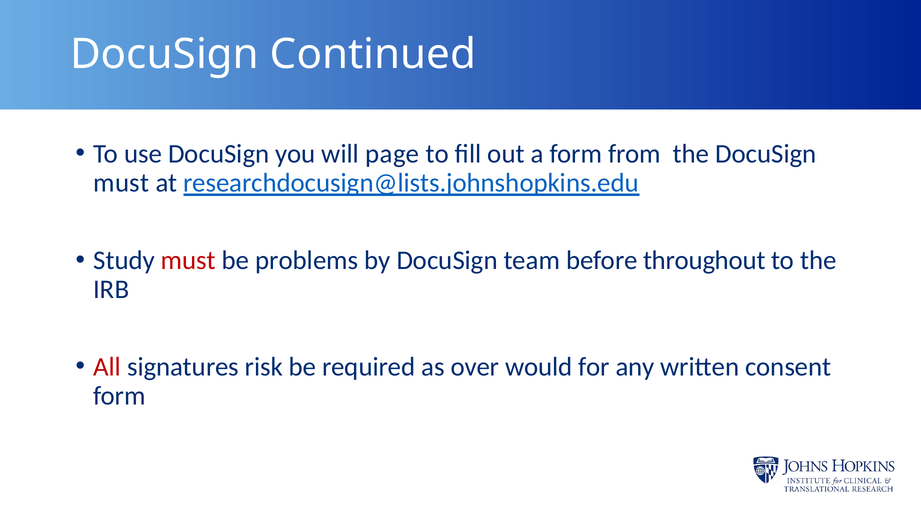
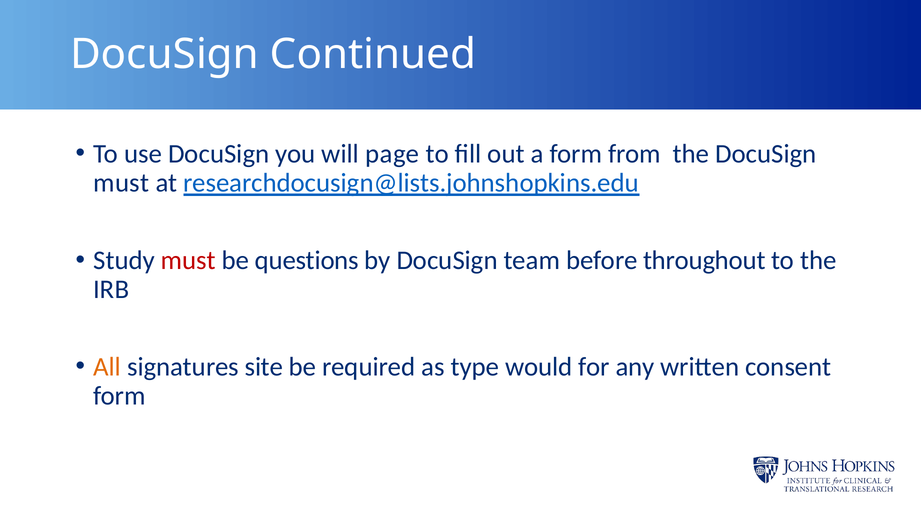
problems: problems -> questions (307, 260)
All colour: red -> orange (107, 367)
risk: risk -> site (264, 367)
over: over -> type (475, 367)
